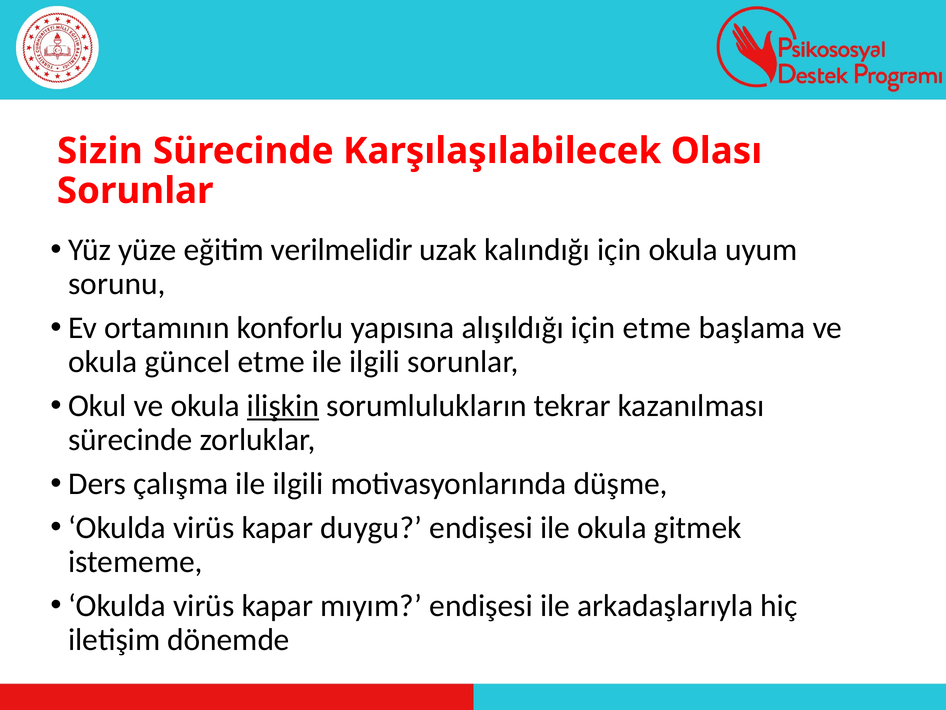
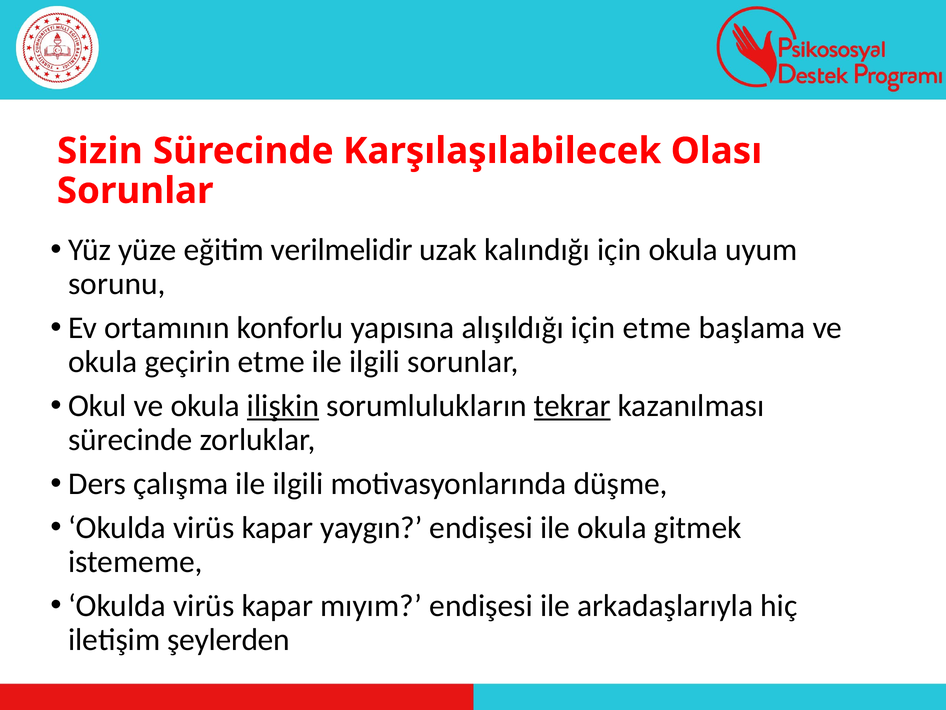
güncel: güncel -> geçirin (188, 362)
tekrar underline: none -> present (572, 406)
duygu: duygu -> yaygın (371, 527)
dönemde: dönemde -> şeylerden (229, 639)
